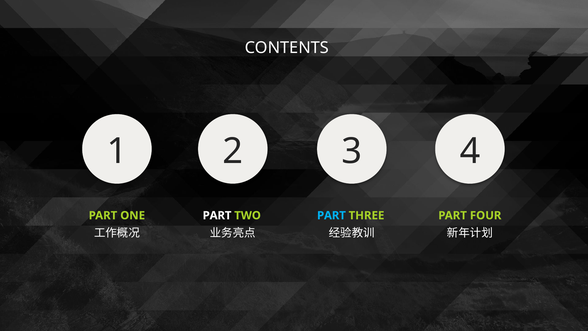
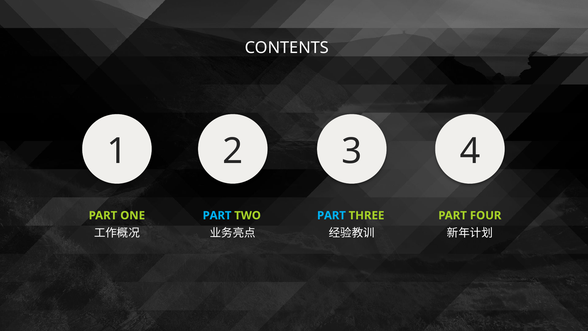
PART colour: white -> light blue (217, 215)
